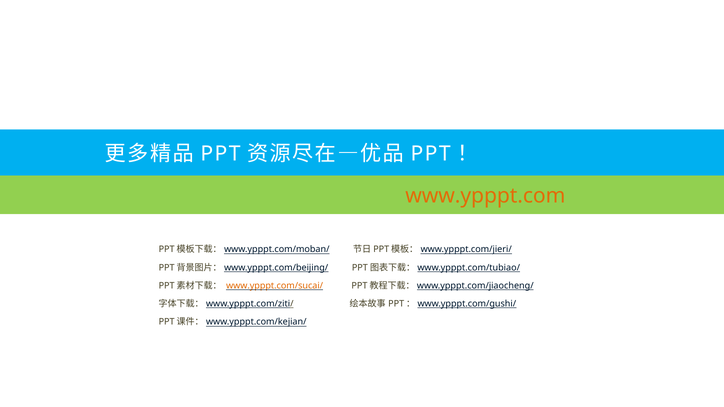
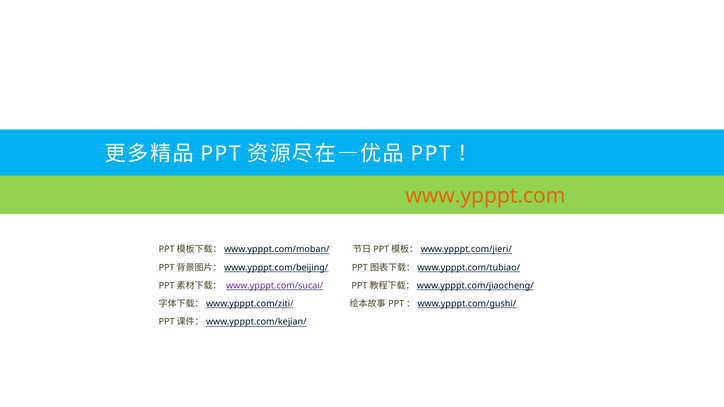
www.ypppt.com/sucai/ colour: orange -> purple (275, 286)
